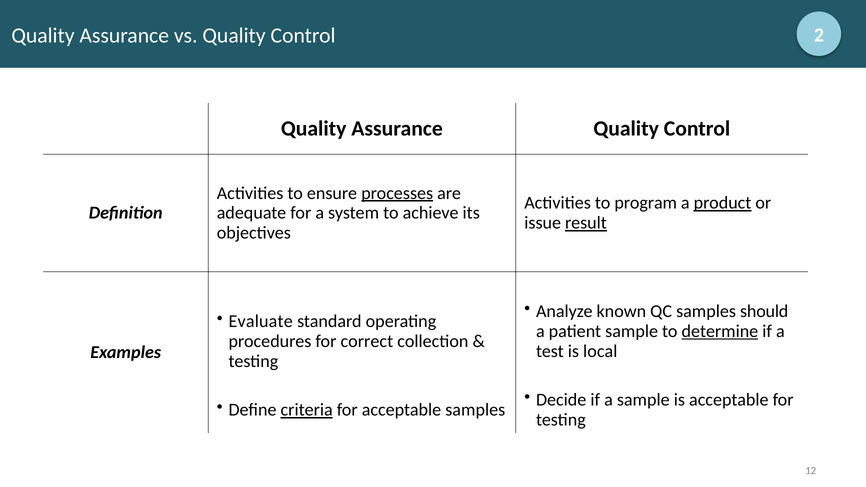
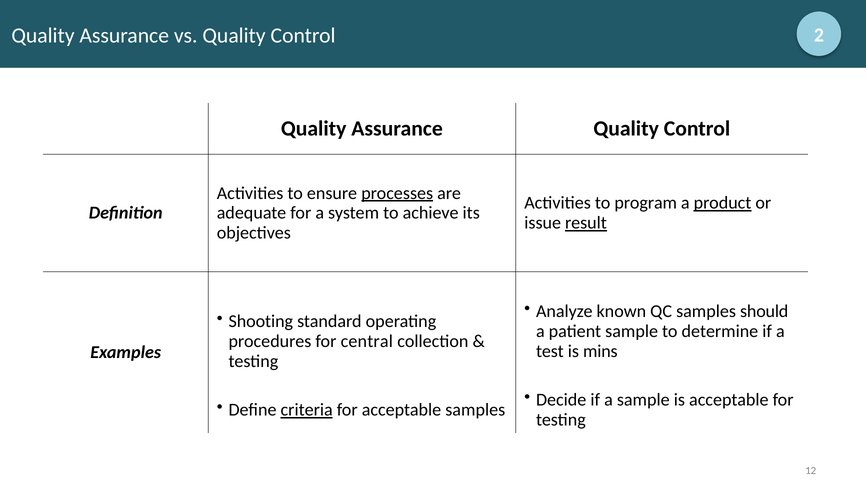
Evaluate: Evaluate -> Shooting (261, 322)
determine underline: present -> none (720, 332)
correct: correct -> central (367, 341)
local: local -> mins (600, 351)
